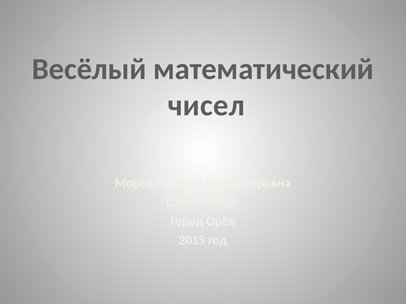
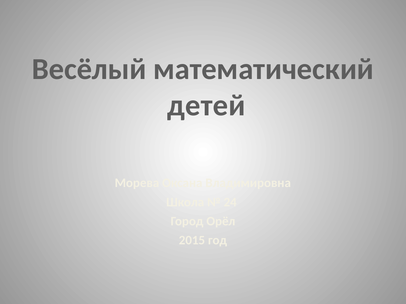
чисел: чисел -> детей (206, 106)
